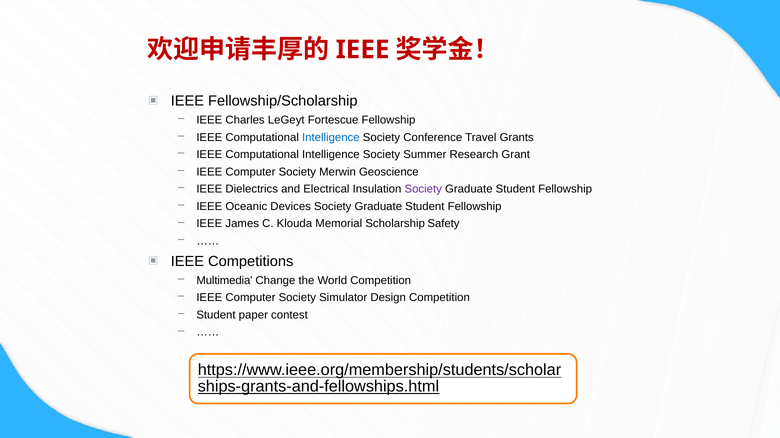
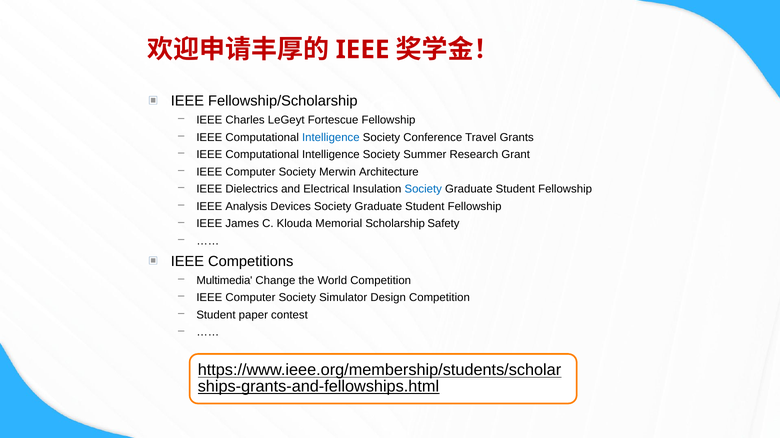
Geoscience: Geoscience -> Architecture (389, 172)
Society colour: purple -> blue (423, 189)
Oceanic: Oceanic -> Analysis (246, 207)
